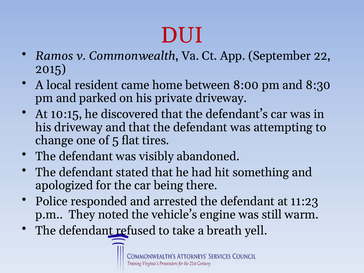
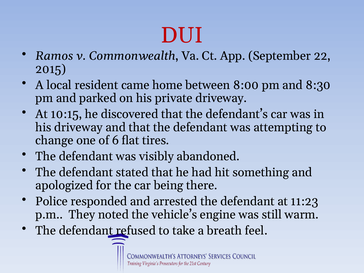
5: 5 -> 6 (116, 140)
yell: yell -> feel (256, 231)
